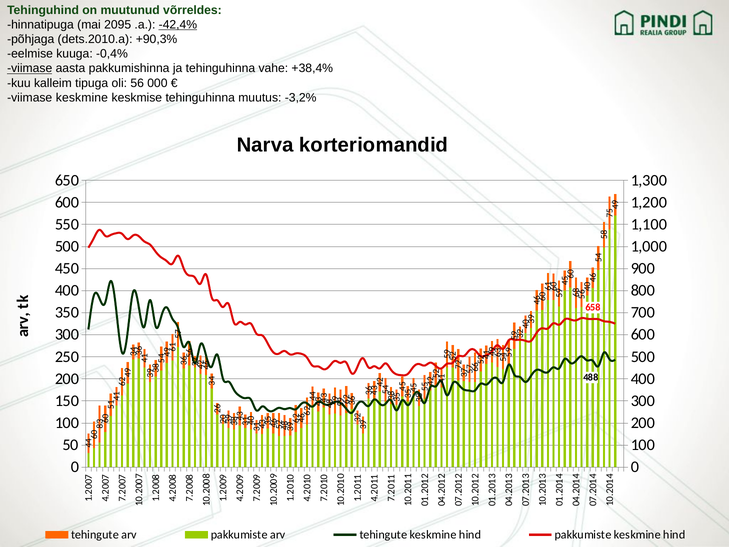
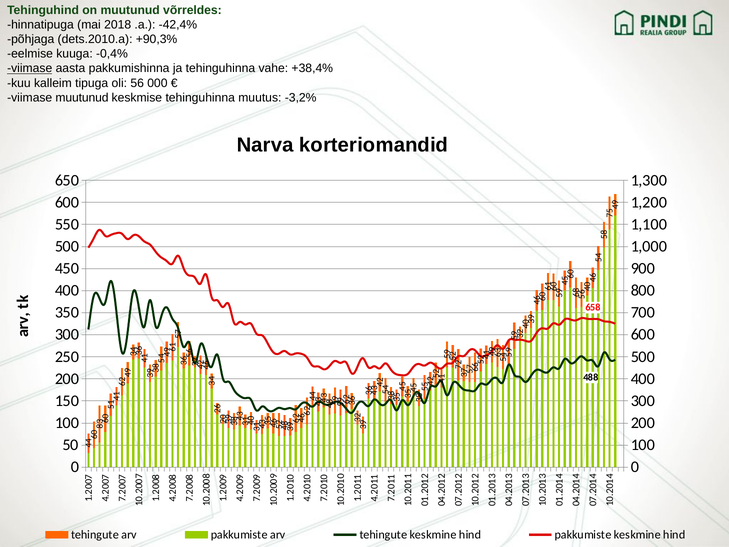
2095: 2095 -> 2018 (118, 25)
-42,4% underline: present -> none (178, 25)
viimase keskmine: keskmine -> muutunud (82, 98)
